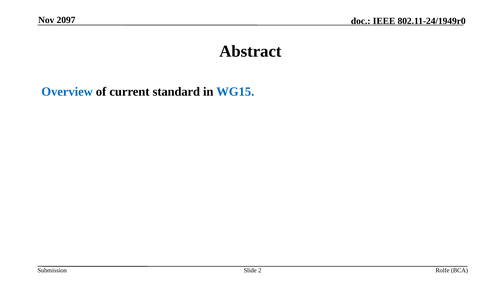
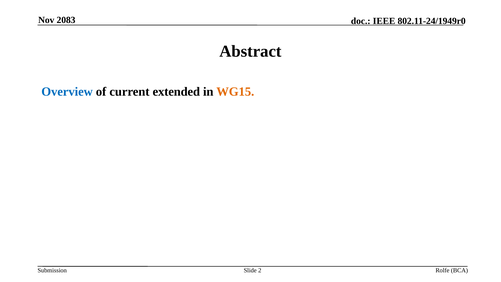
2097: 2097 -> 2083 (66, 20)
standard: standard -> extended (176, 92)
WG15 colour: blue -> orange (235, 92)
